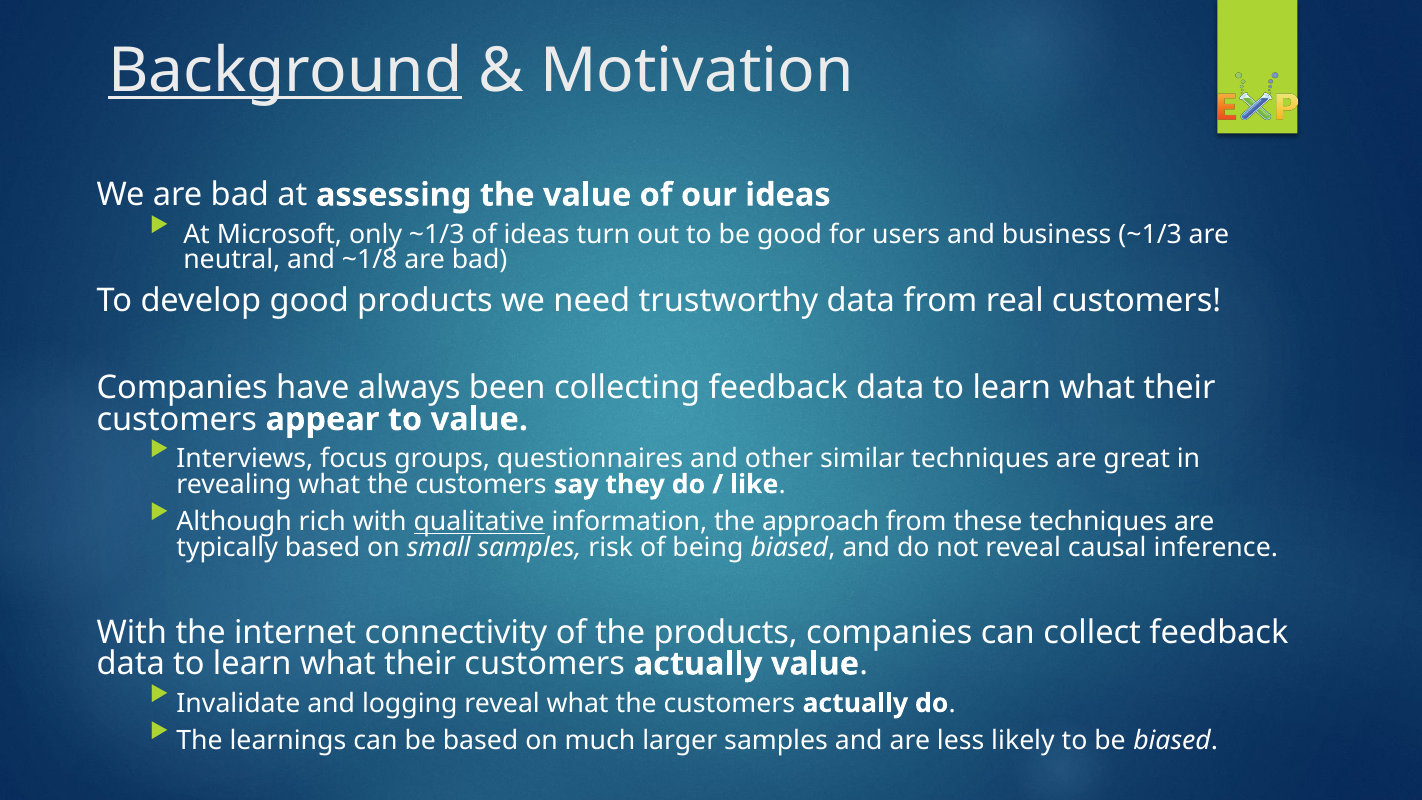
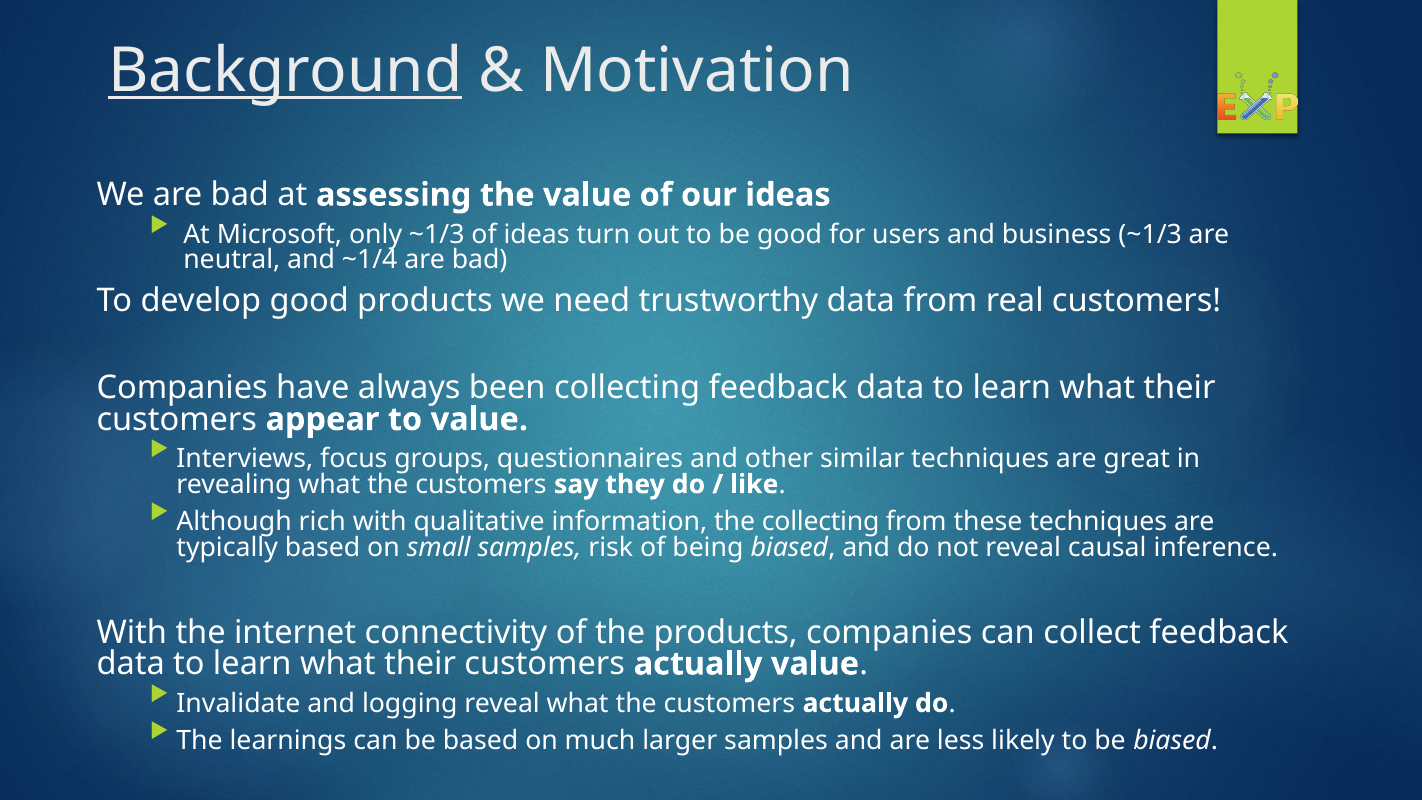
~1/8: ~1/8 -> ~1/4 (370, 260)
qualitative underline: present -> none (479, 522)
the approach: approach -> collecting (821, 522)
